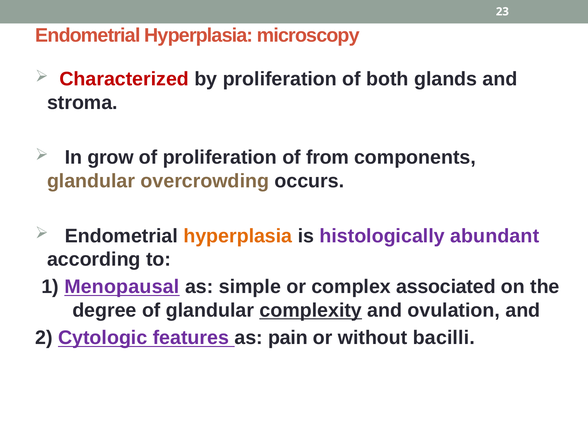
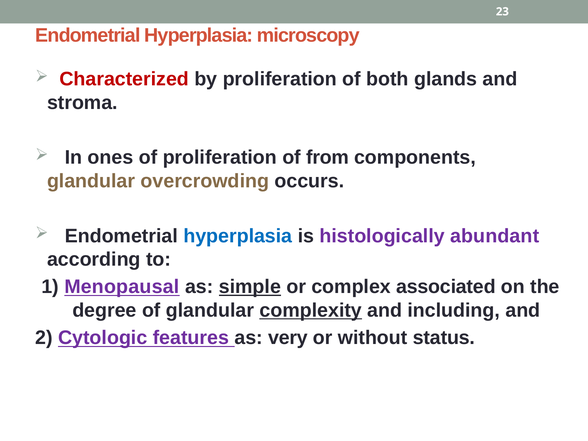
grow: grow -> ones (110, 158)
hyperplasia colour: orange -> blue (238, 236)
simple underline: none -> present (250, 287)
ovulation: ovulation -> including (454, 310)
pain: pain -> very (288, 338)
bacilli: bacilli -> status (444, 338)
